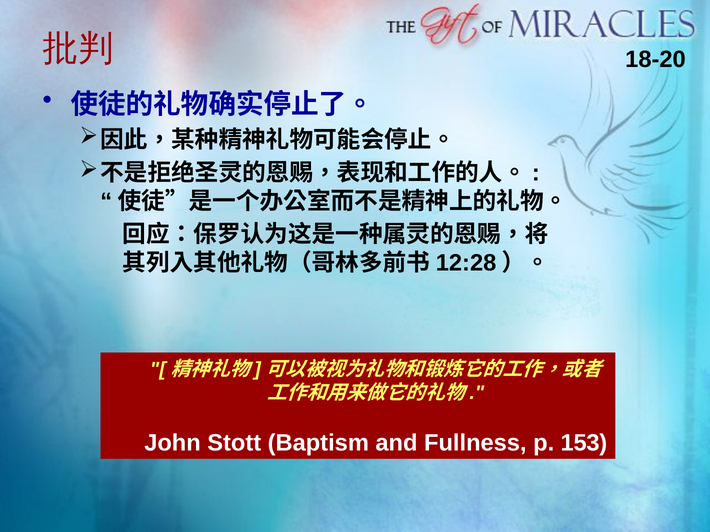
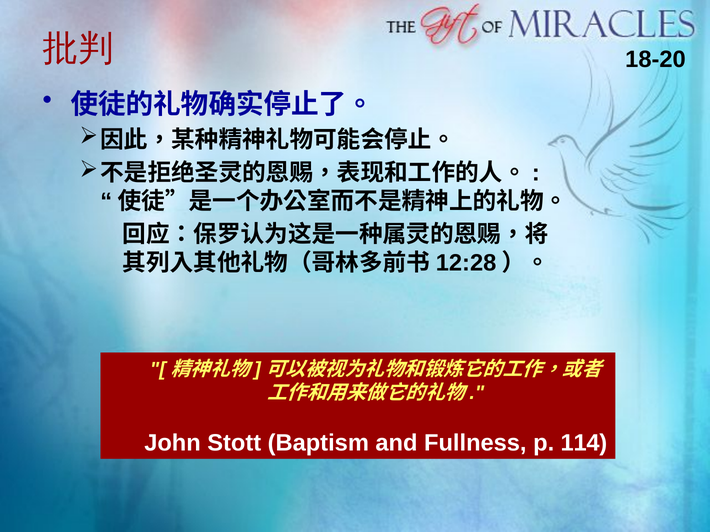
153: 153 -> 114 (584, 443)
